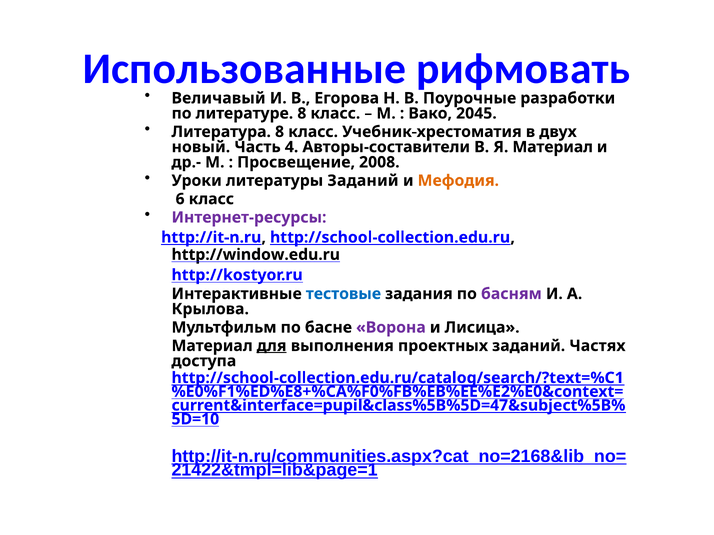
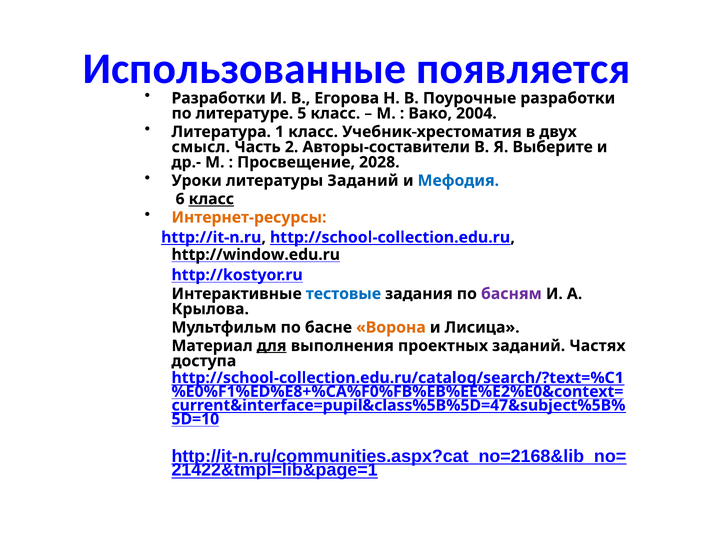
рифмовать: рифмовать -> появляется (523, 69)
Величавый: Величавый -> Разработки (219, 98)
литературе 8: 8 -> 5 (302, 113)
2045: 2045 -> 2004 (476, 113)
Литература 8: 8 -> 1 (280, 132)
новый: новый -> смысл (201, 147)
4: 4 -> 2 (292, 147)
Я Материал: Материал -> Выберите (553, 147)
2008: 2008 -> 2028 (379, 162)
Мефодия colour: orange -> blue (458, 181)
класс underline: none -> present (211, 199)
Интернет-ресурсы colour: purple -> orange (249, 218)
Ворона colour: purple -> orange (391, 328)
